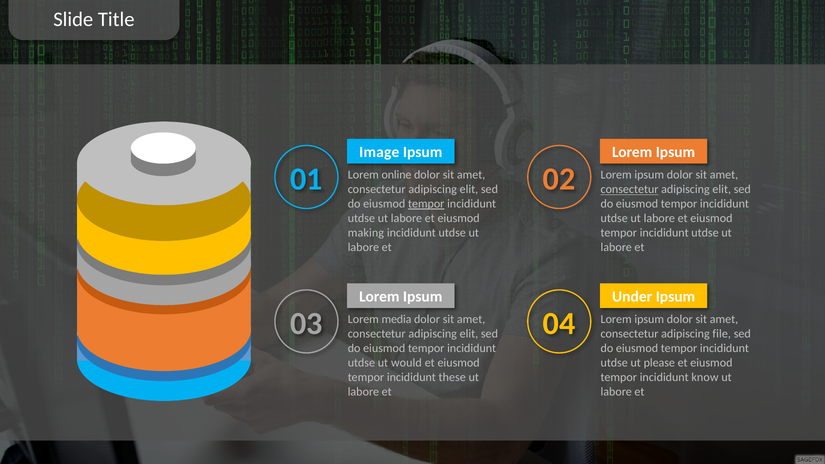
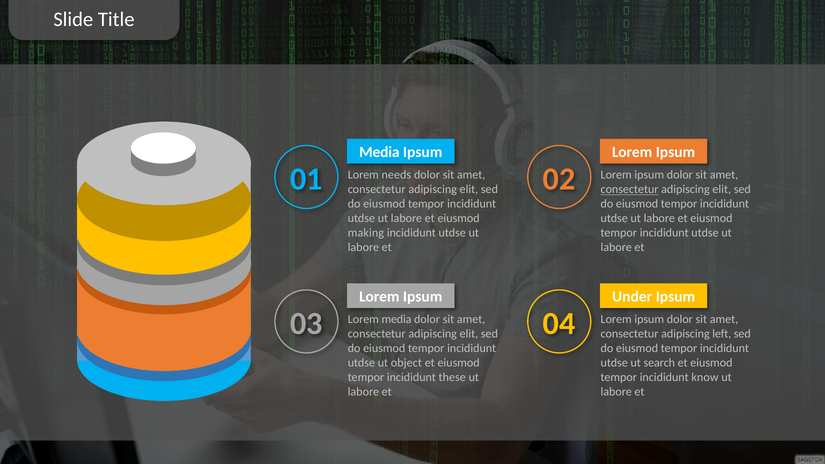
Image: Image -> Media (379, 152)
online: online -> needs (396, 175)
tempor underline: present -> none (426, 204)
file: file -> left (722, 334)
would: would -> object (406, 363)
please: please -> search (659, 363)
